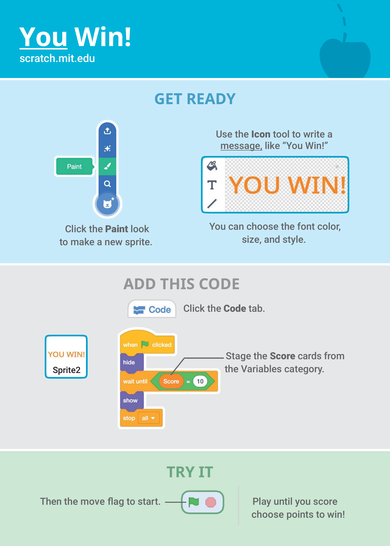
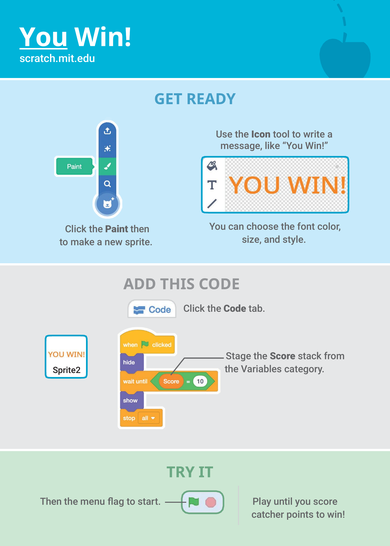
message underline: present -> none (241, 146)
Paint look: look -> then (140, 229)
cards: cards -> stack (310, 356)
move: move -> menu (93, 502)
choose: choose -> catcher (268, 515)
